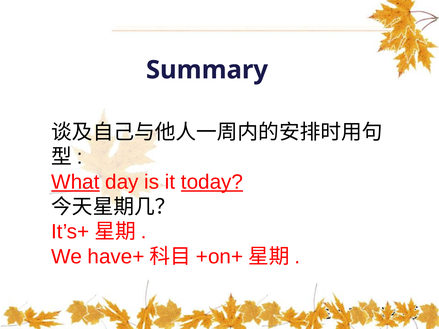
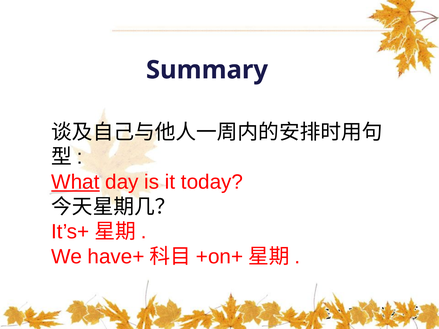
today underline: present -> none (212, 182)
